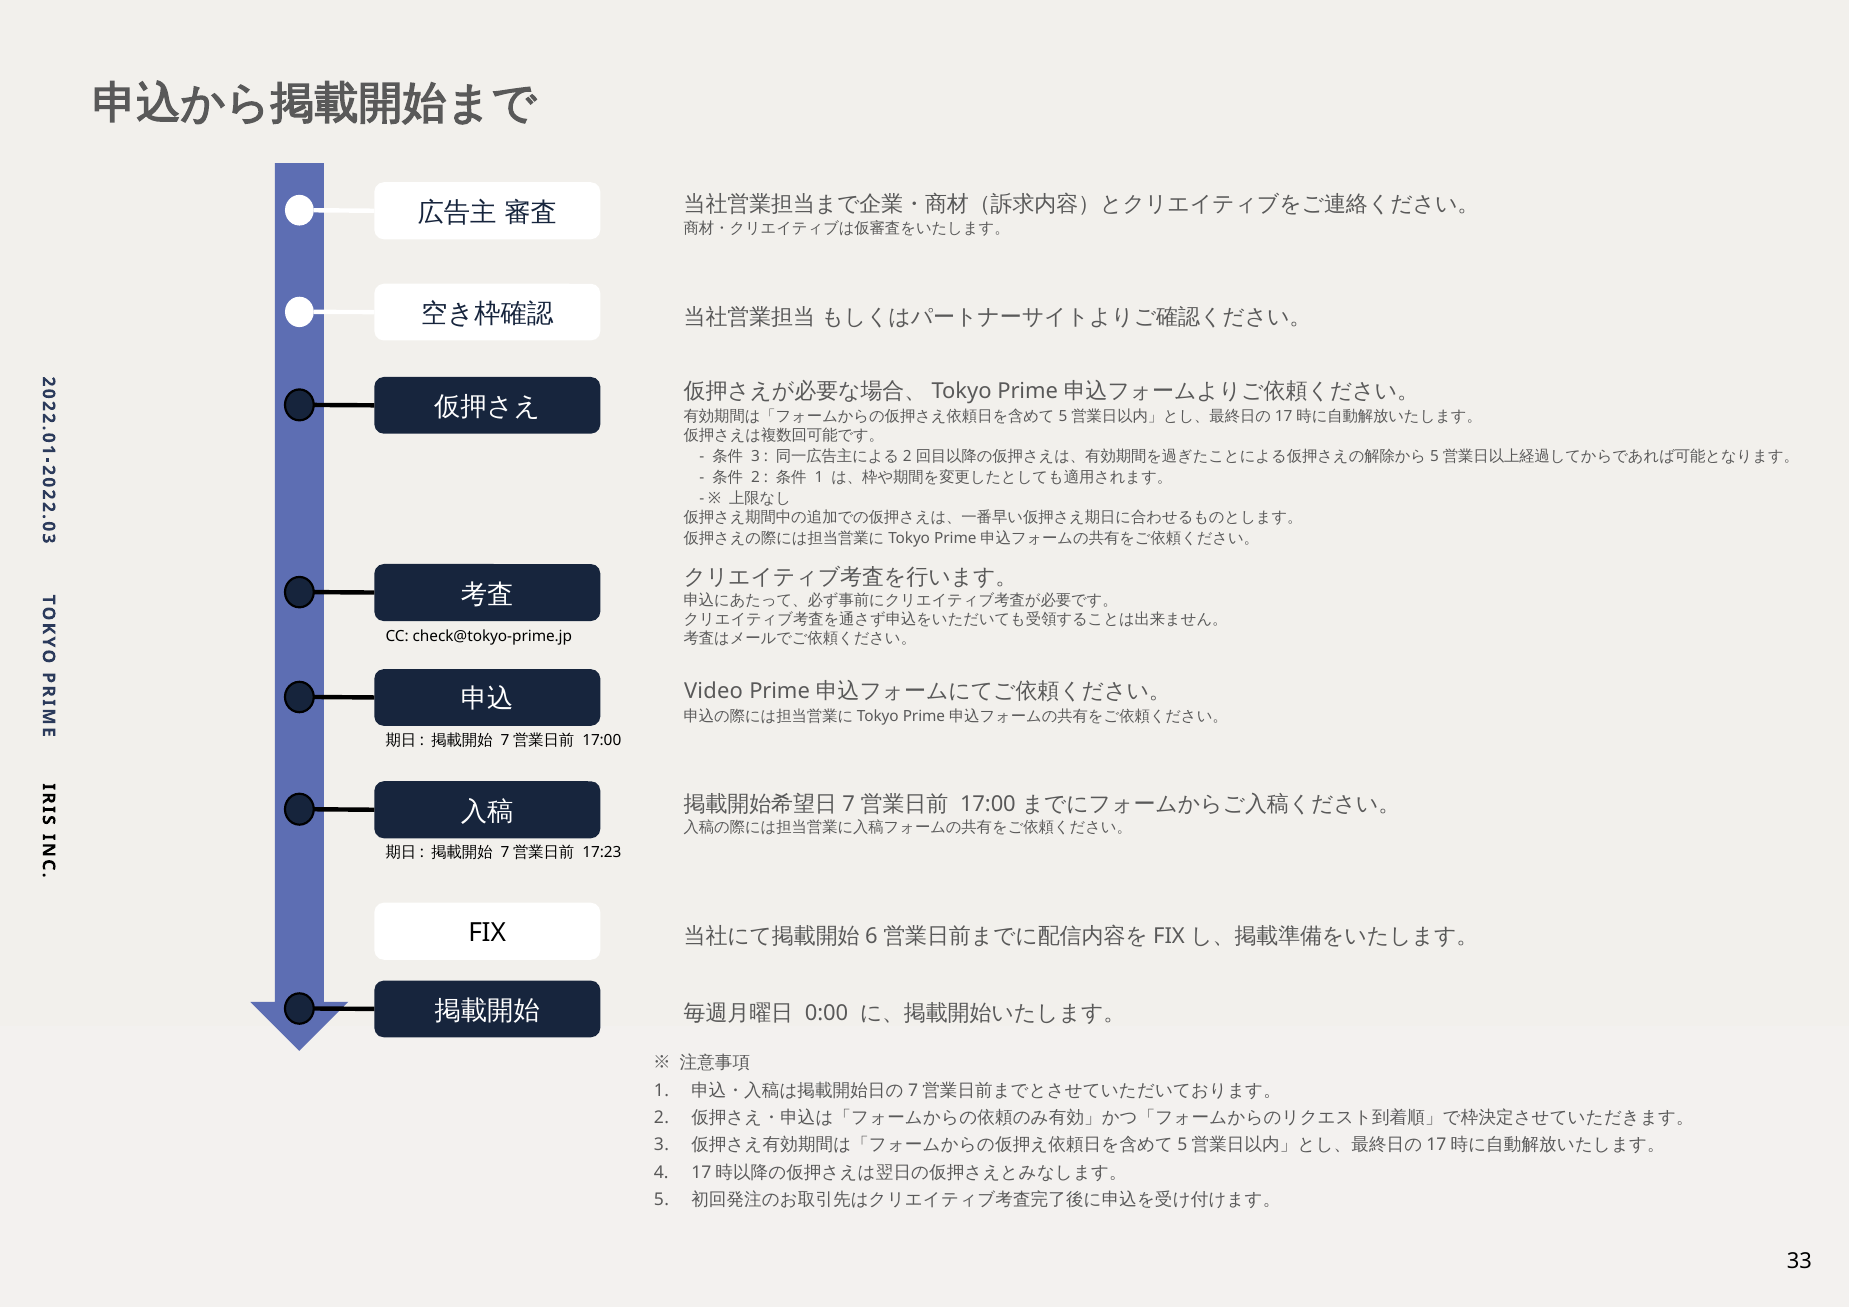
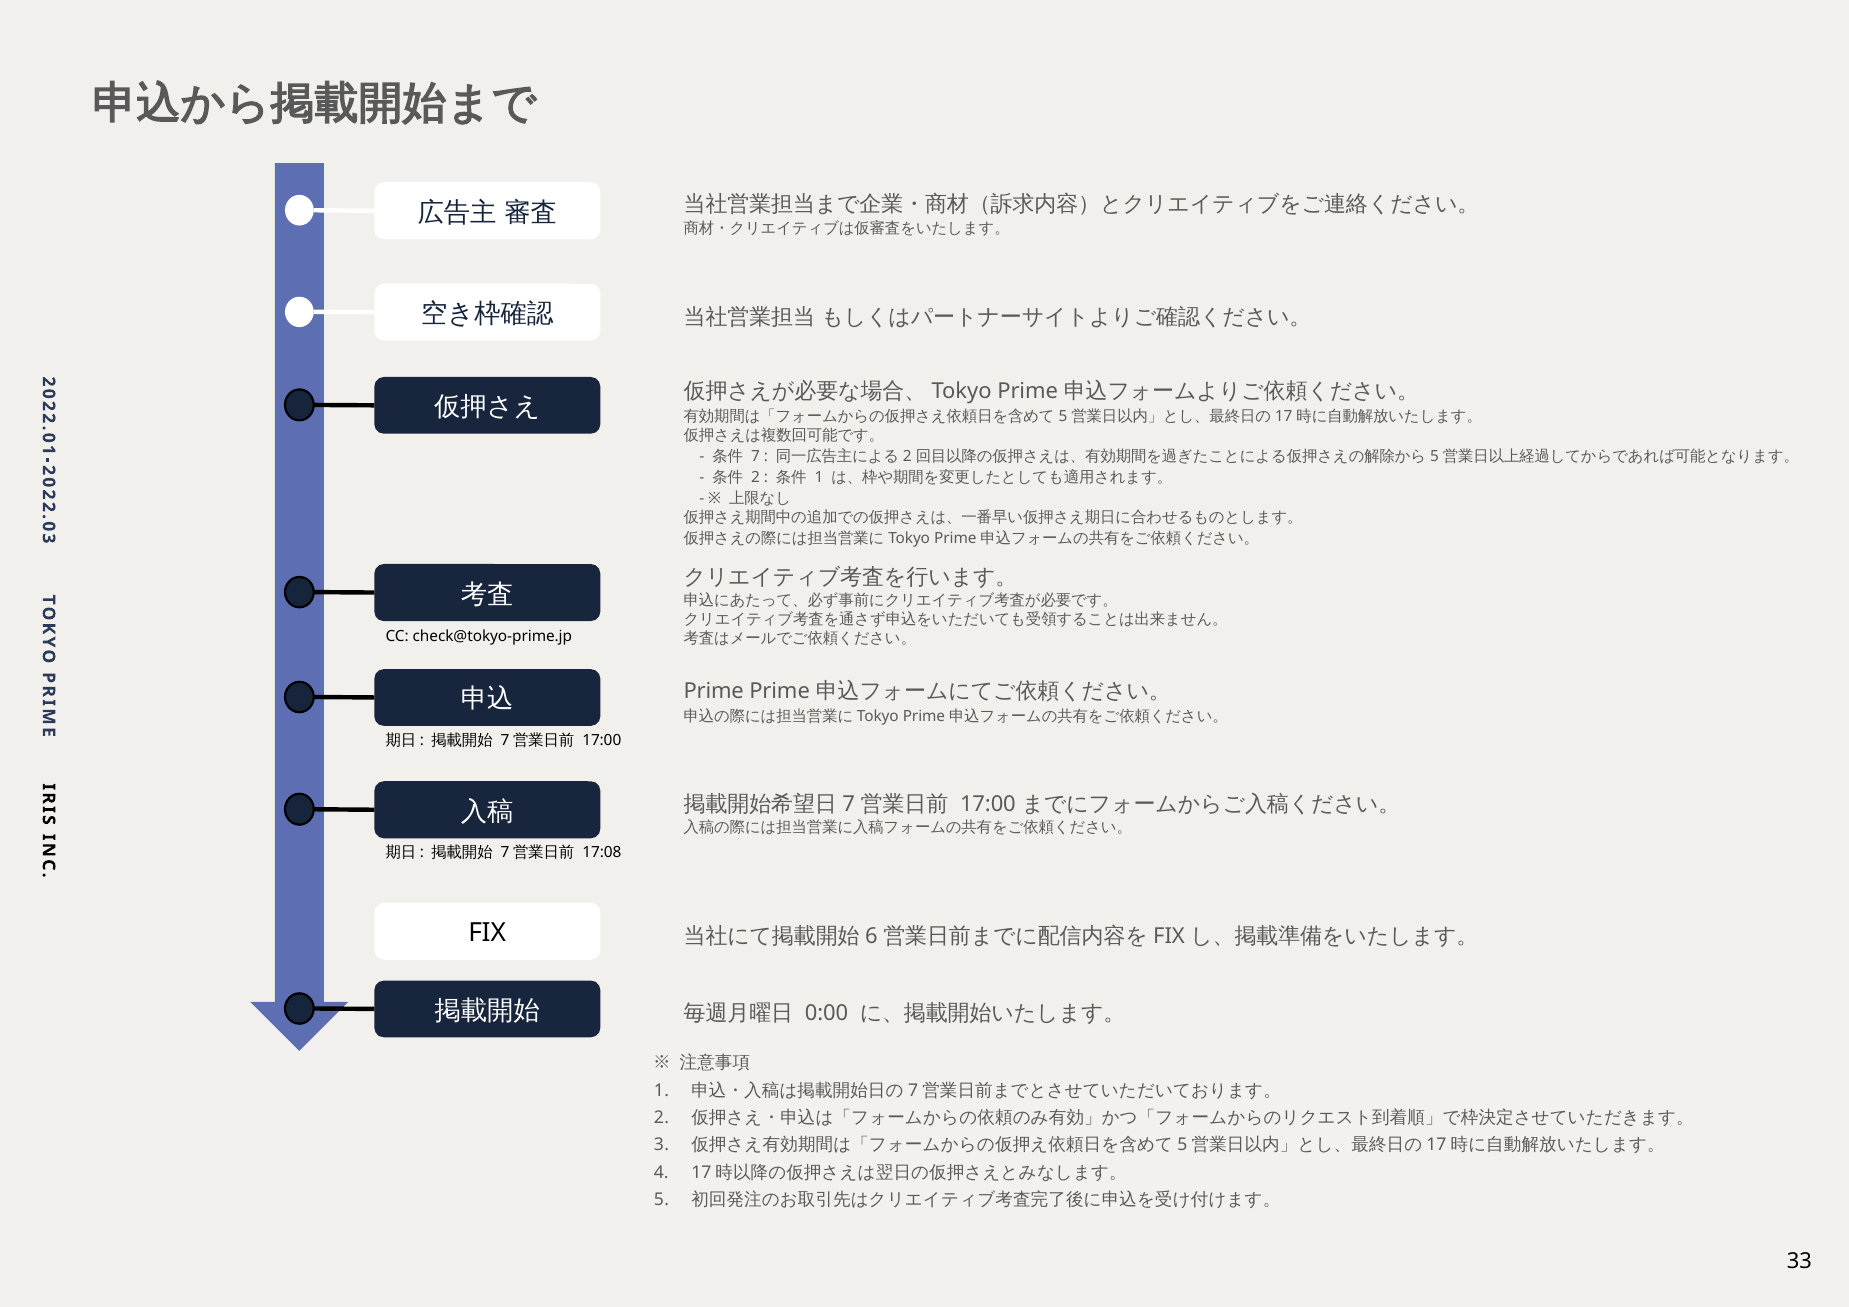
3: 3 -> 7 (756, 457)
Video: Video -> Prime (714, 692)
17:23: 17:23 -> 17:08 (602, 853)
